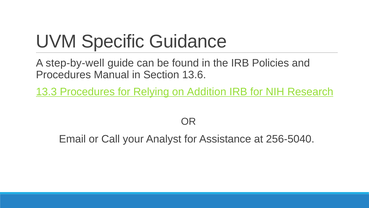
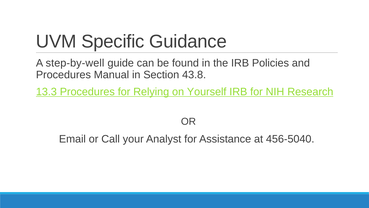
13.6: 13.6 -> 43.8 (194, 75)
Addition: Addition -> Yourself (207, 92)
256-5040: 256-5040 -> 456-5040 (290, 139)
